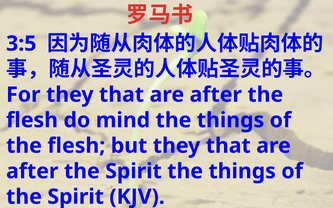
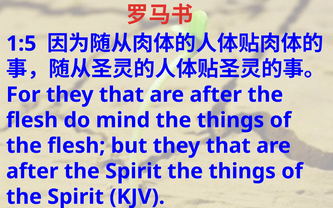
3:5: 3:5 -> 1:5 (21, 44)
